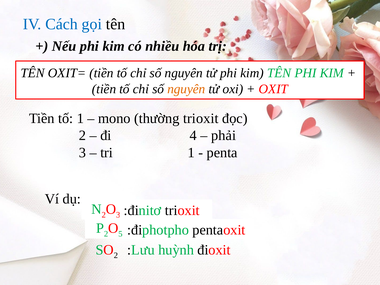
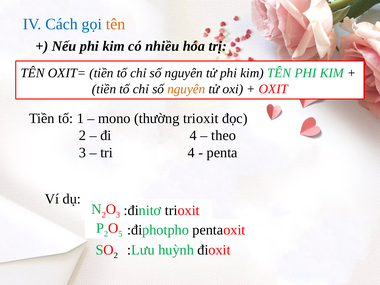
tên colour: black -> orange (116, 24)
phải: phải -> theo (224, 136)
tri 1: 1 -> 4 (191, 153)
